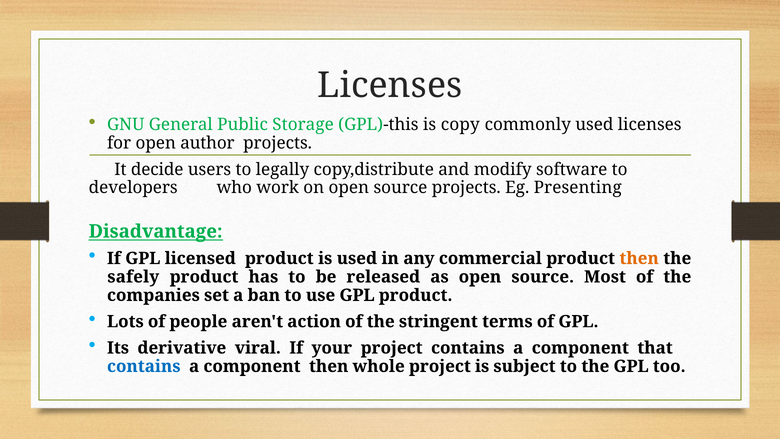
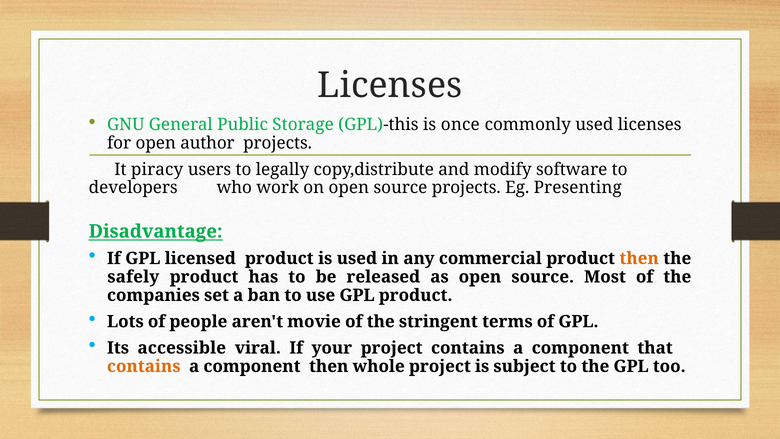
copy: copy -> once (460, 125)
decide: decide -> piracy (157, 169)
action: action -> movie (314, 321)
derivative: derivative -> accessible (182, 348)
contains colour: blue -> orange (144, 366)
